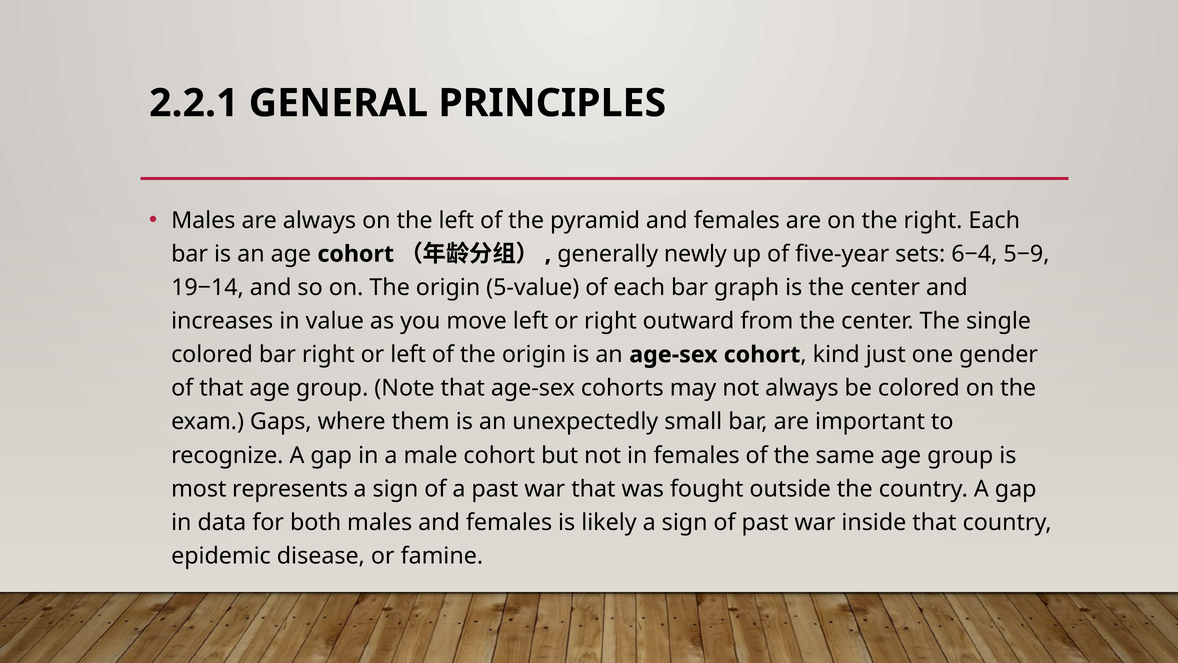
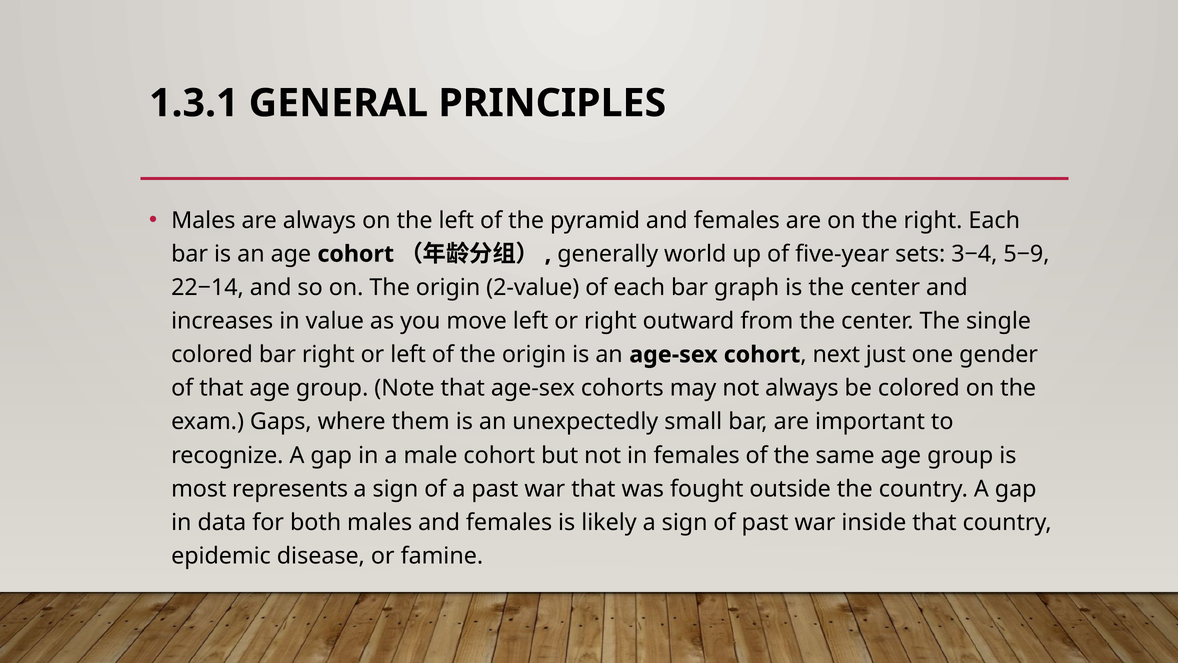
2.2.1: 2.2.1 -> 1.3.1 (194, 103)
newly: newly -> world (695, 254)
6−4: 6−4 -> 3−4 (974, 254)
19−14: 19−14 -> 22−14 (207, 287)
5-value: 5-value -> 2-value (533, 287)
kind: kind -> next (836, 354)
